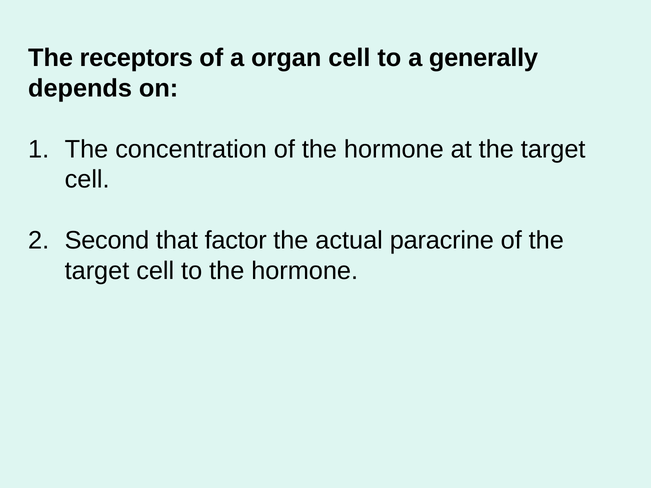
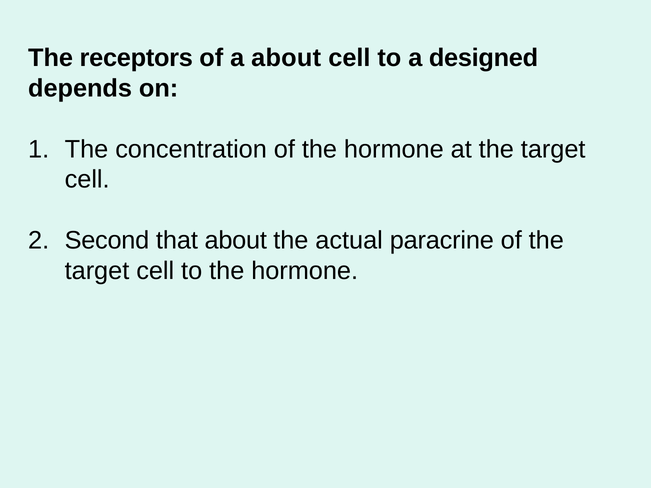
a organ: organ -> about (286, 58)
generally: generally -> designed (484, 58)
that factor: factor -> about (236, 241)
